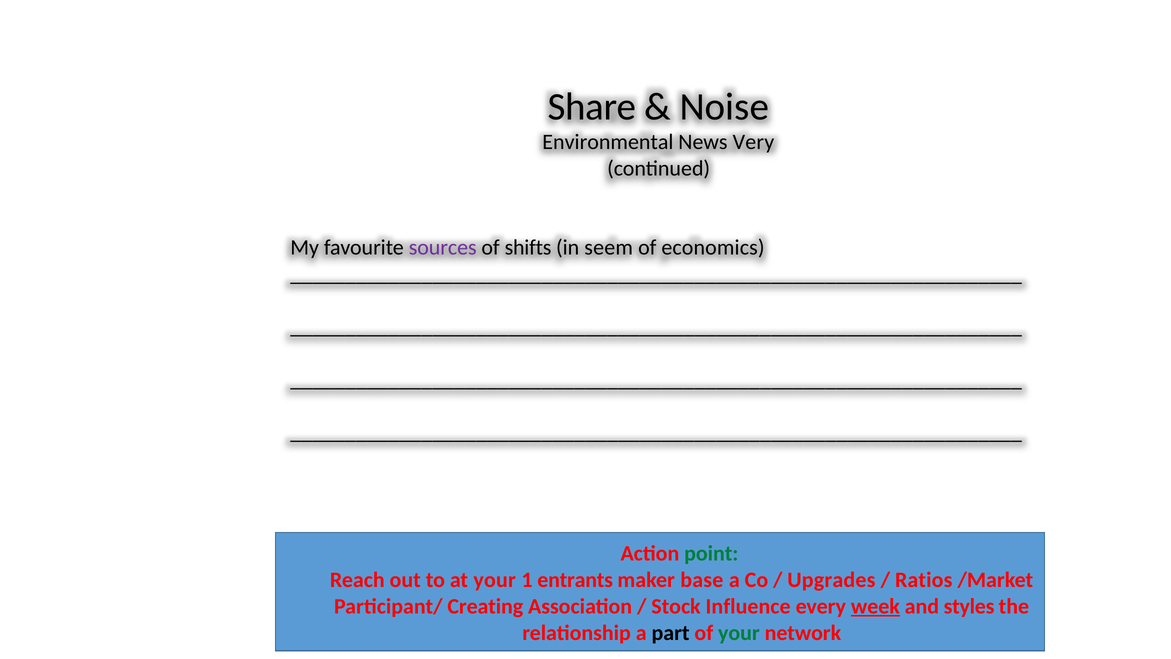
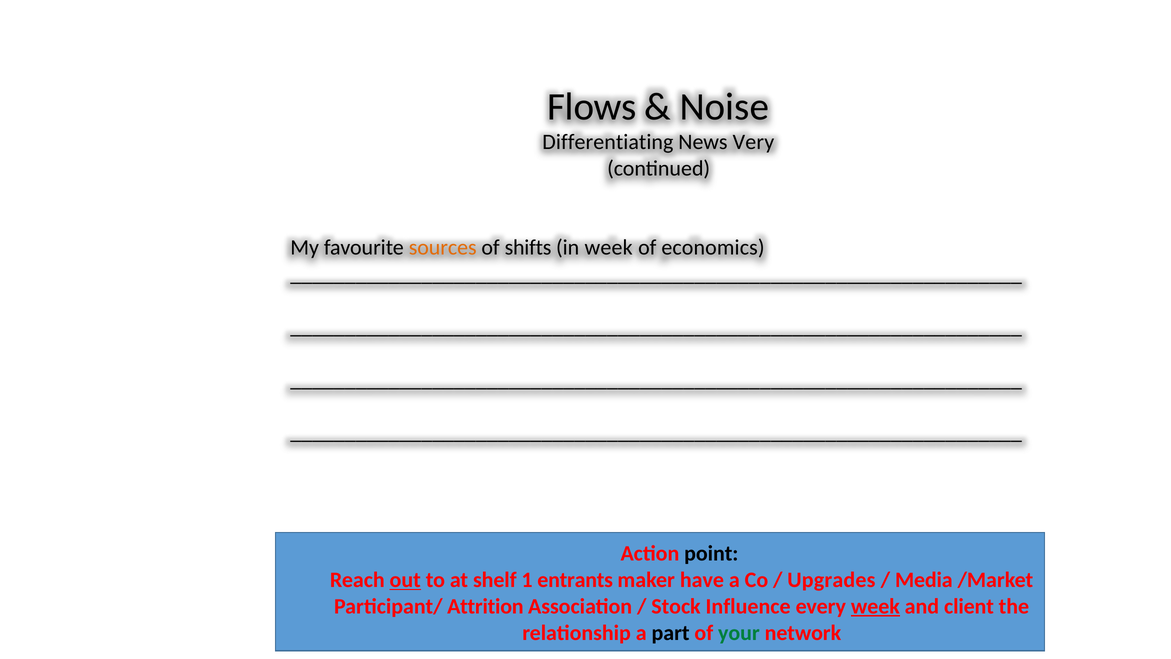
Share: Share -> Flows (592, 107)
Environmental: Environmental -> Differentiating (608, 142)
sources colour: purple -> orange (443, 247)
in seem: seem -> week (609, 247)
point colour: green -> black (711, 553)
out underline: none -> present (405, 580)
at your: your -> shelf (495, 580)
base: base -> have (702, 580)
Ratios: Ratios -> Media (924, 580)
Creating: Creating -> Attrition (485, 606)
styles: styles -> client (969, 606)
